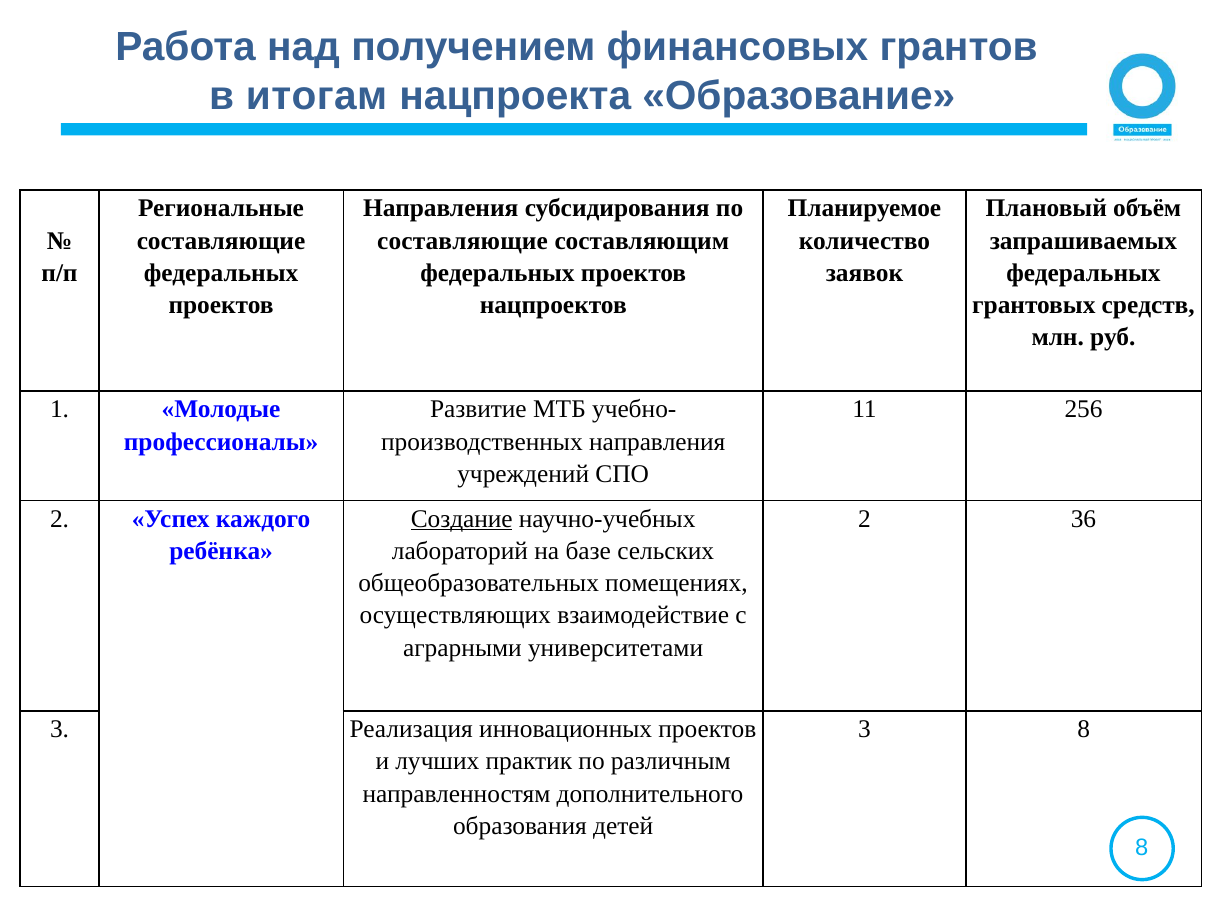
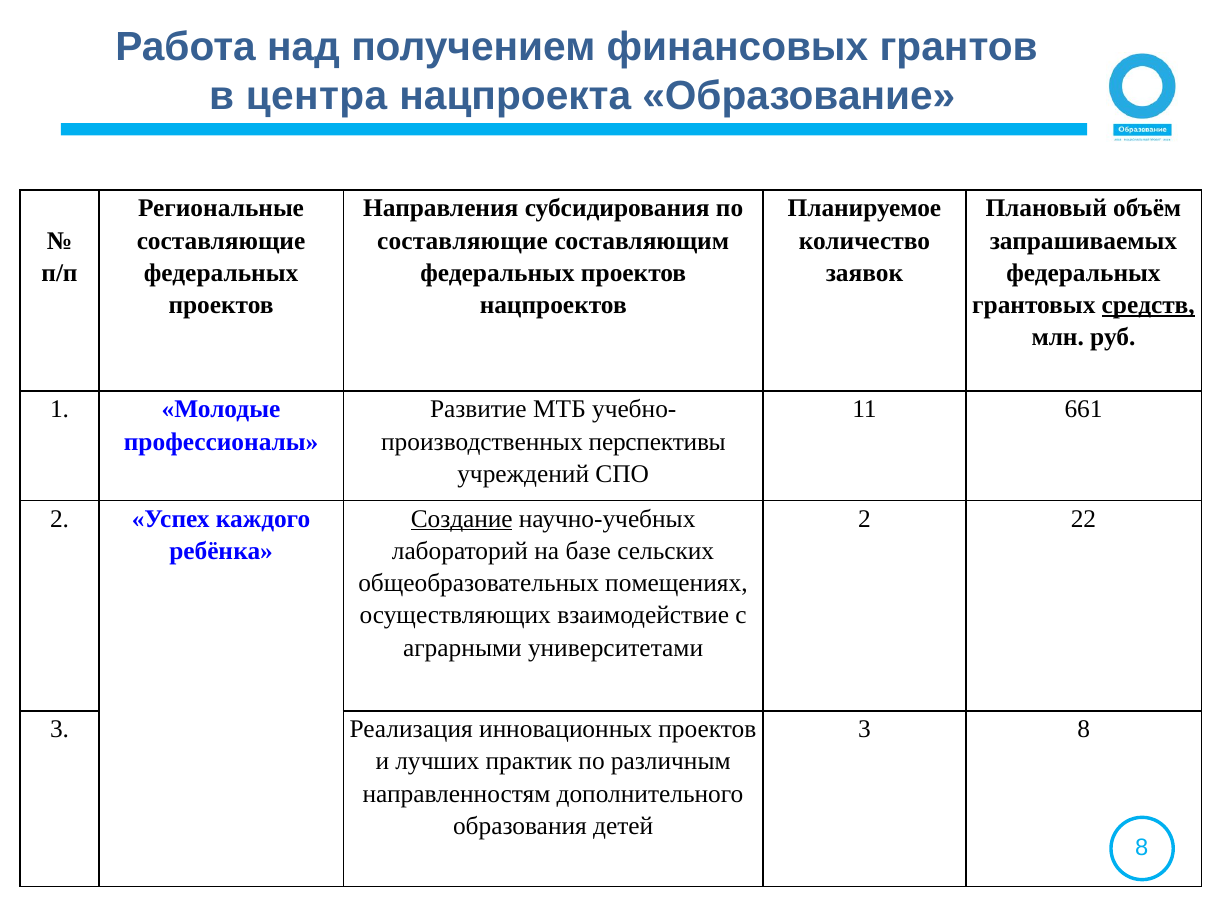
итогам: итогам -> центра (317, 96)
средств underline: none -> present (1148, 305)
256: 256 -> 661 (1084, 409)
направления: направления -> перспективы (657, 441)
36: 36 -> 22 (1084, 518)
